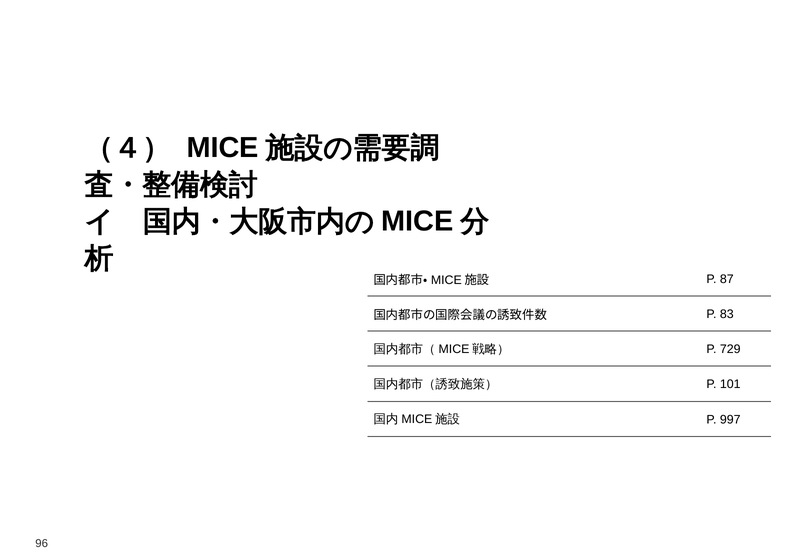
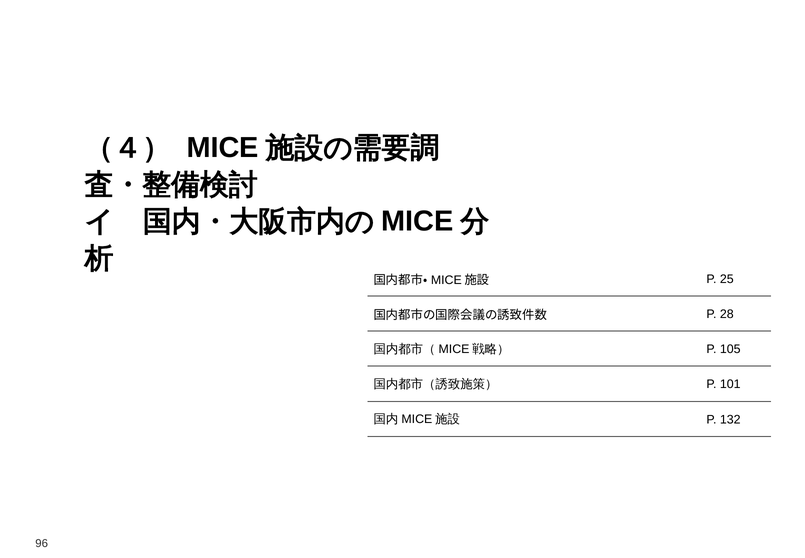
87: 87 -> 25 (727, 279)
83: 83 -> 28 (727, 314)
729: 729 -> 105 (730, 349)
997: 997 -> 132 (730, 419)
